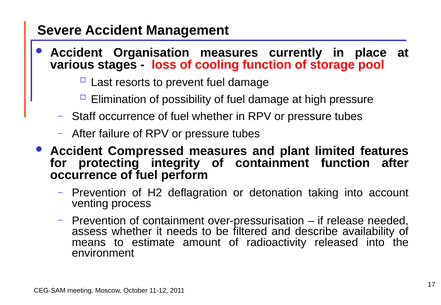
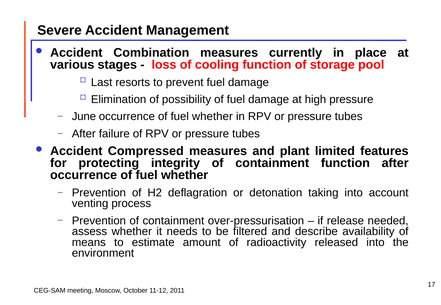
Organisation: Organisation -> Combination (151, 53)
Staff: Staff -> June (84, 117)
perform: perform -> whether (185, 175)
